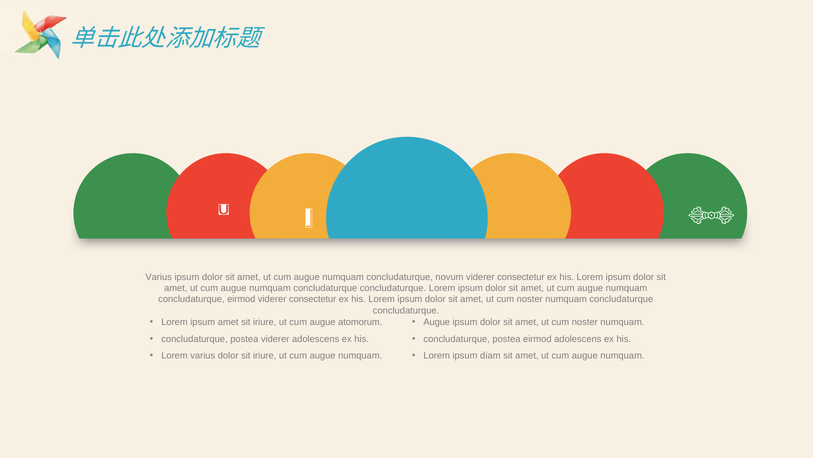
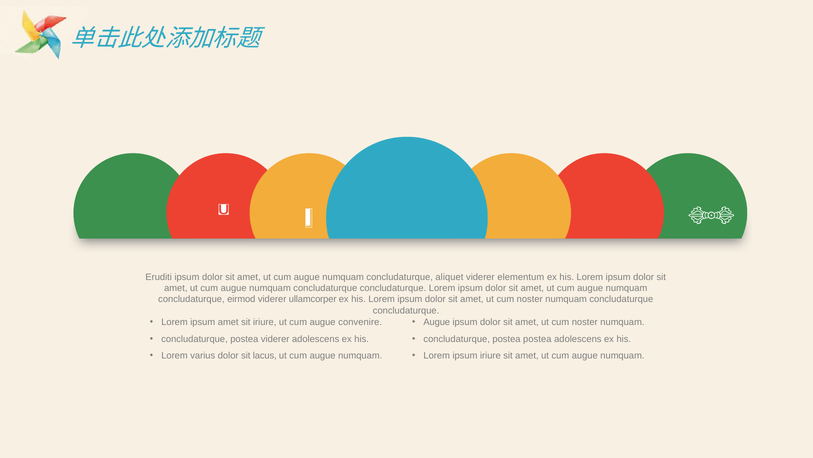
Varius: Varius -> Eruditi (159, 277)
novum: novum -> aliquet (449, 277)
consectetur: consectetur -> elementum (521, 277)
consectetur: consectetur -> ullamcorper (313, 299)
atomorum: atomorum -> convenire (360, 322)
postea eirmod: eirmod -> postea (537, 338)
dolor sit iriure: iriure -> lacus (265, 355)
ipsum diam: diam -> iriure (490, 355)
